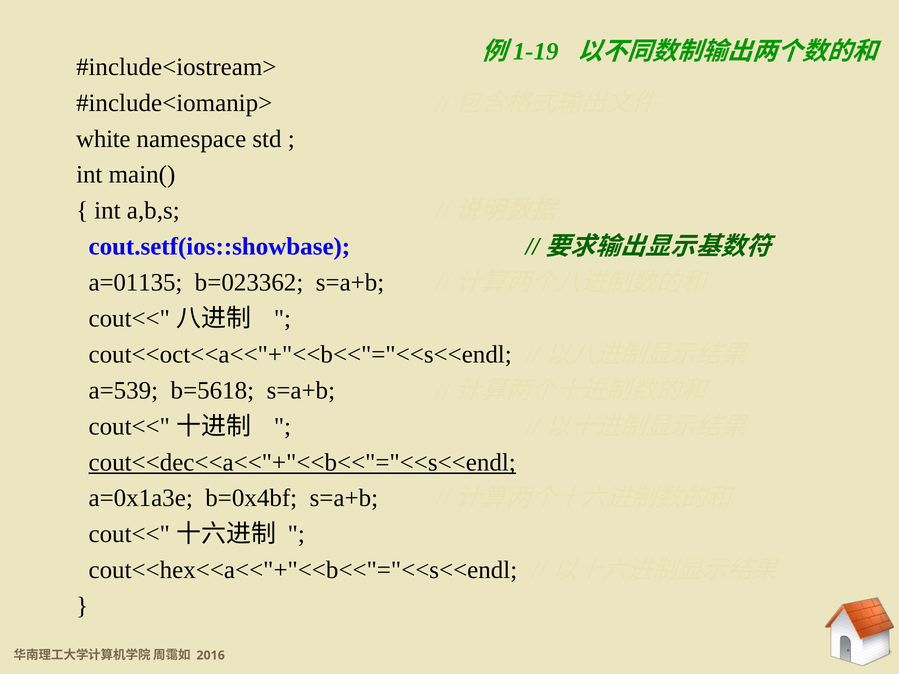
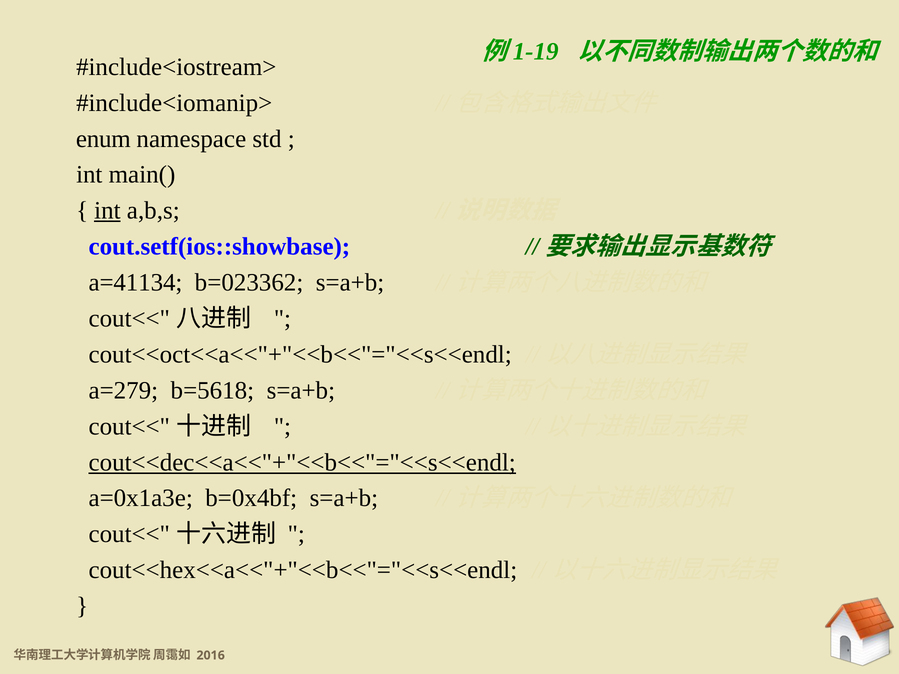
white: white -> enum (103, 139)
int underline: none -> present (107, 211)
a=01135: a=01135 -> a=41134 (135, 283)
a=539: a=539 -> a=279 (123, 391)
